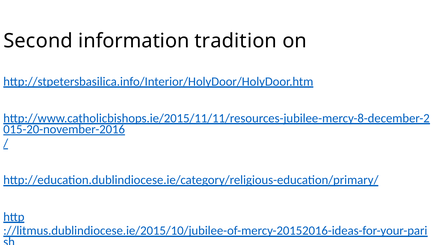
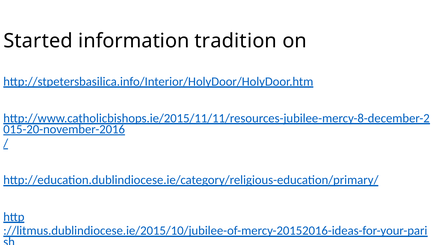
Second: Second -> Started (38, 41)
